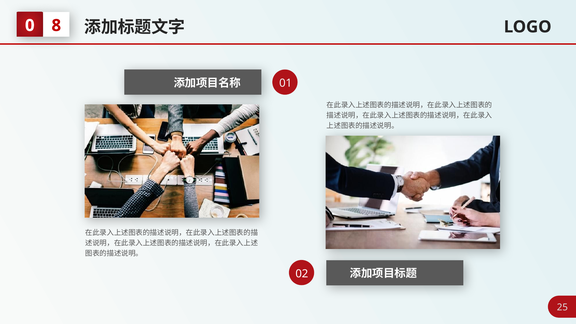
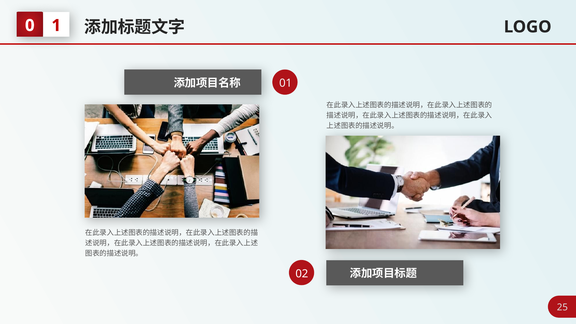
8: 8 -> 1 (56, 25)
